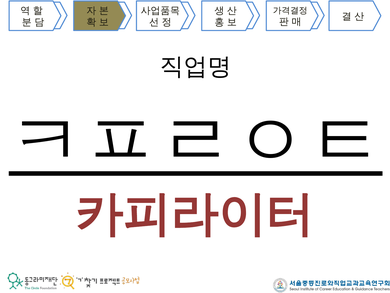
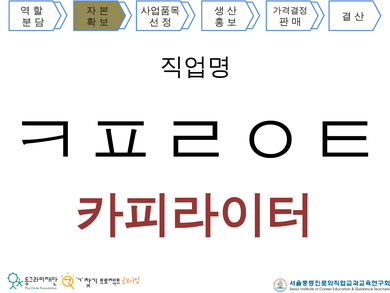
ㅋㅍㄹㅇㅌ underline: present -> none (196, 141)
